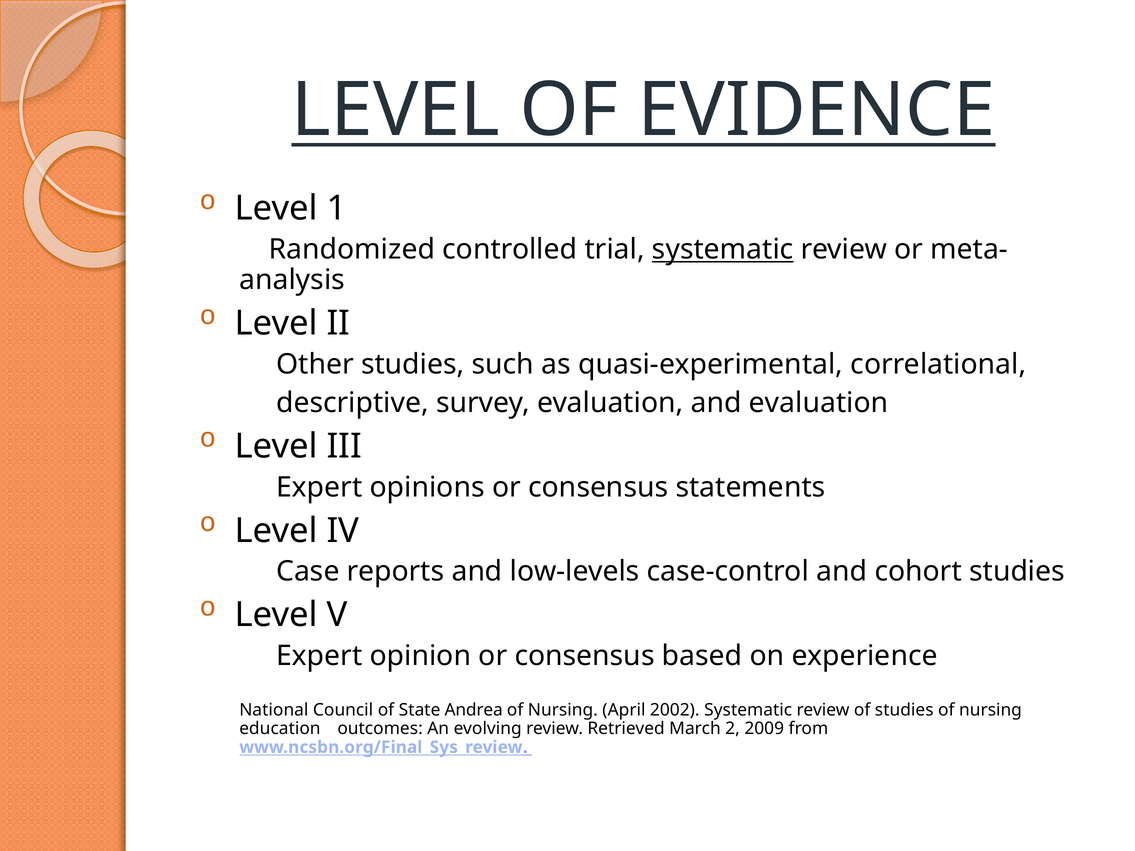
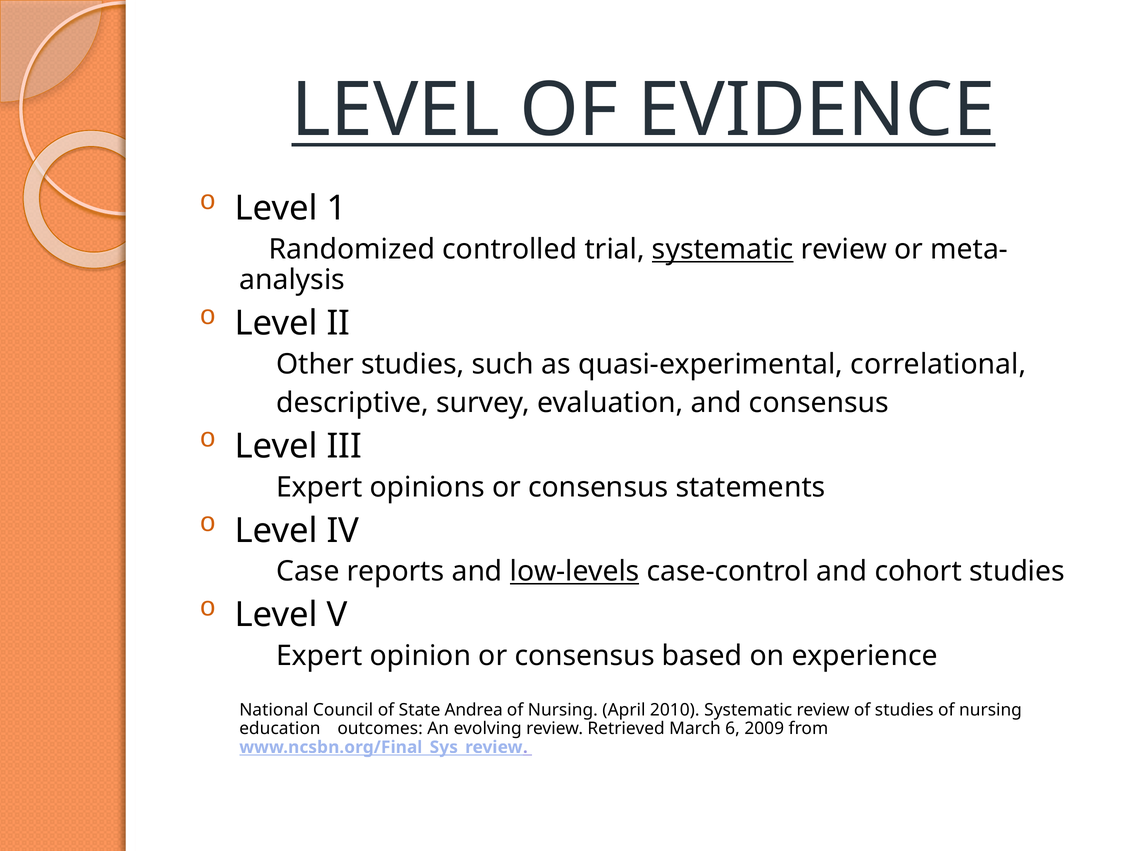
and evaluation: evaluation -> consensus (819, 403)
low-levels underline: none -> present (575, 572)
2002: 2002 -> 2010 (675, 710)
2: 2 -> 6 (732, 729)
